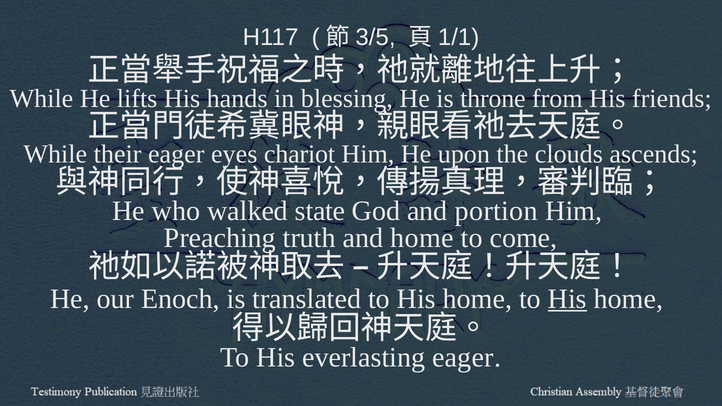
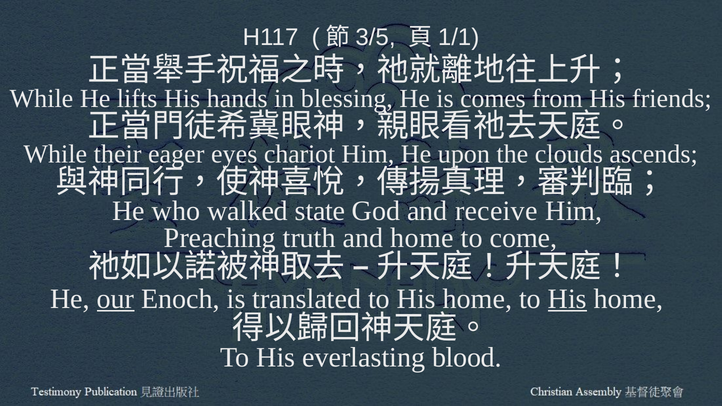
throne: throne -> comes (493, 99)
portion: portion -> receive (496, 211)
our underline: none -> present (116, 299)
everlasting eager: eager -> blood (467, 357)
